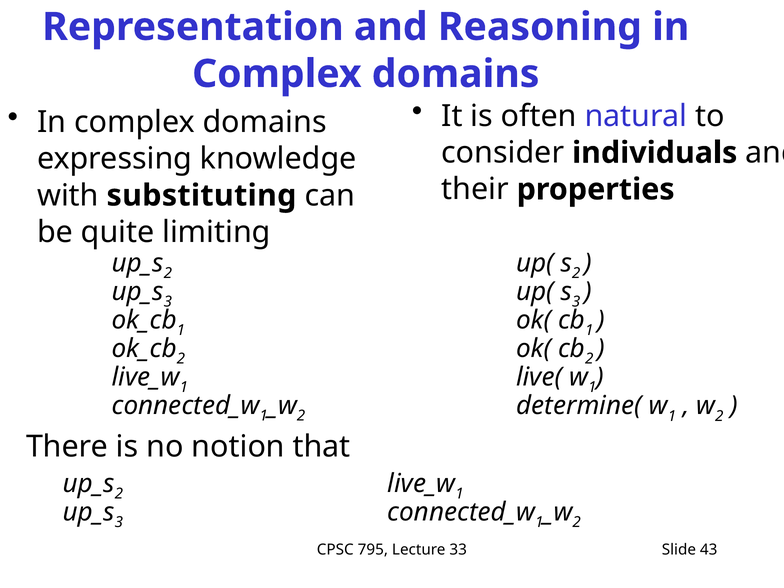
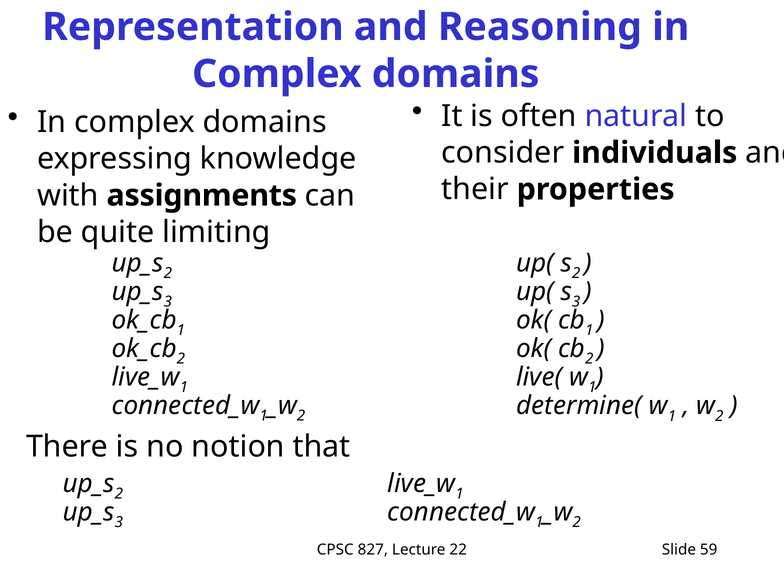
substituting: substituting -> assignments (202, 196)
795: 795 -> 827 (373, 550)
33: 33 -> 22 (458, 550)
43: 43 -> 59 (709, 550)
